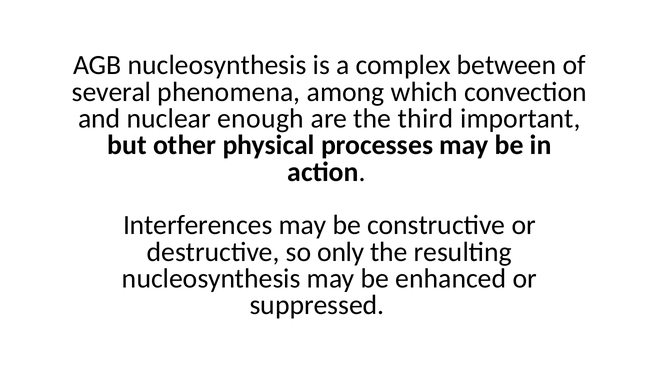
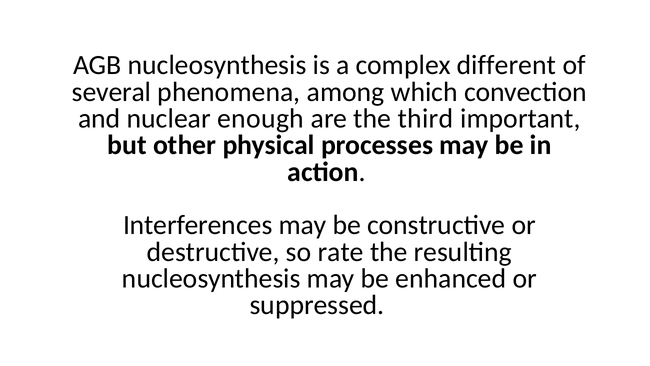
between: between -> different (506, 65)
only: only -> rate (341, 252)
